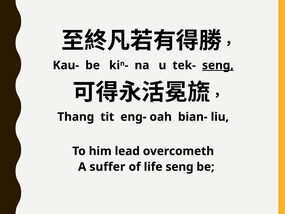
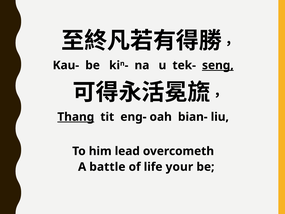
Thang underline: none -> present (76, 117)
suffer: suffer -> battle (107, 167)
life seng: seng -> your (179, 167)
